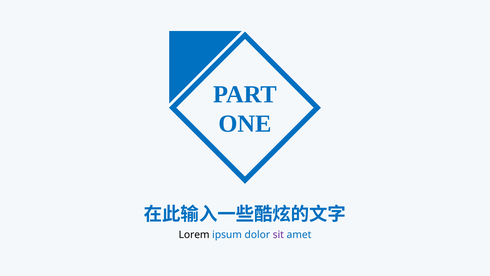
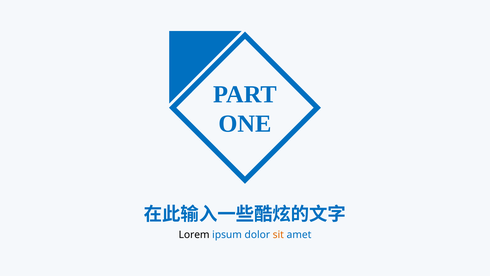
sit colour: purple -> orange (278, 234)
